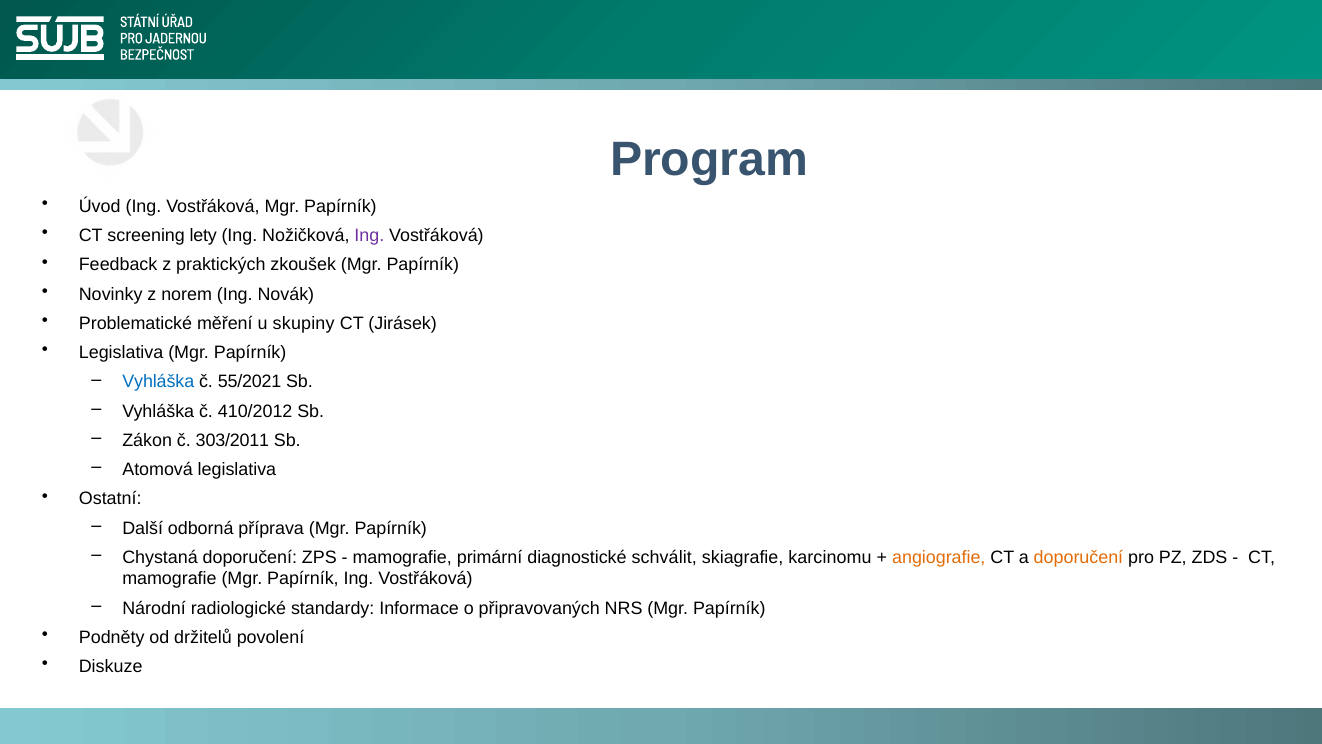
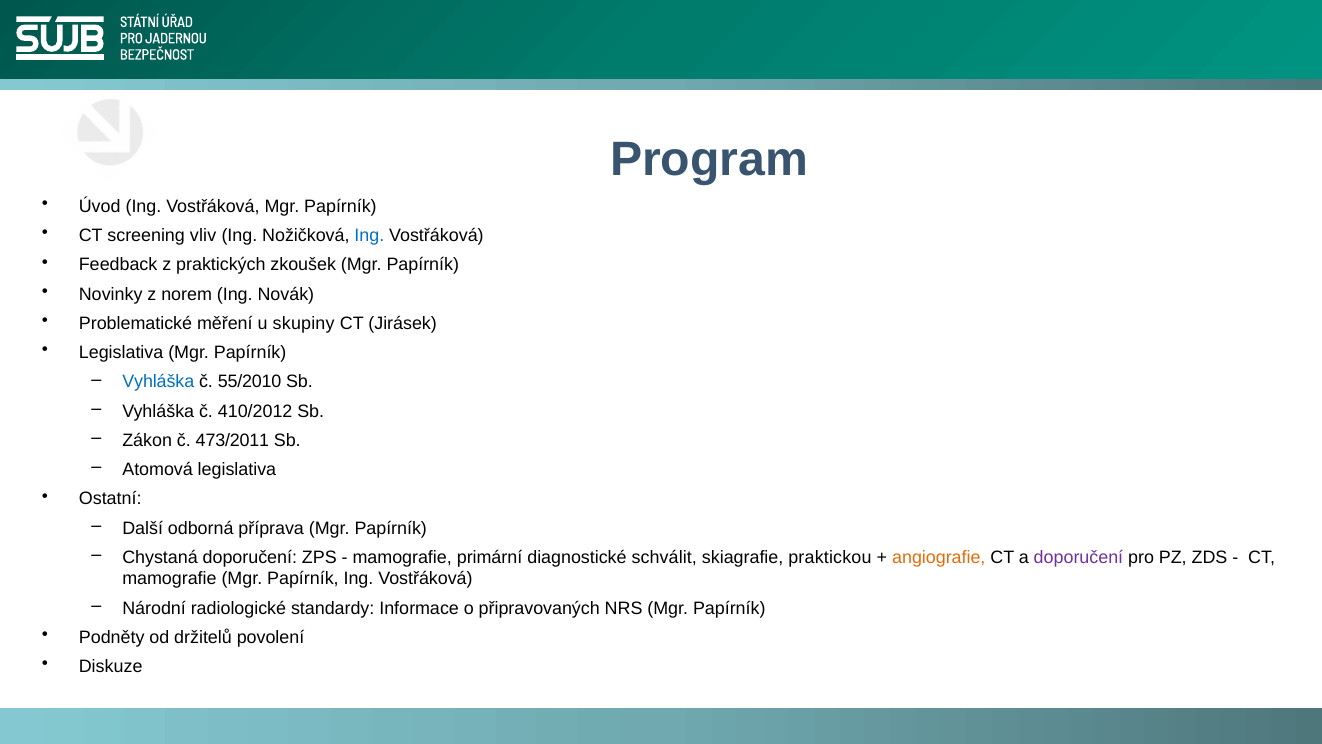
lety: lety -> vliv (203, 236)
Ing colour: purple -> blue (369, 236)
55/2021: 55/2021 -> 55/2010 (250, 382)
303/2011: 303/2011 -> 473/2011 (232, 440)
karcinomu: karcinomu -> praktickou (830, 557)
doporučení colour: orange -> purple (1078, 557)
